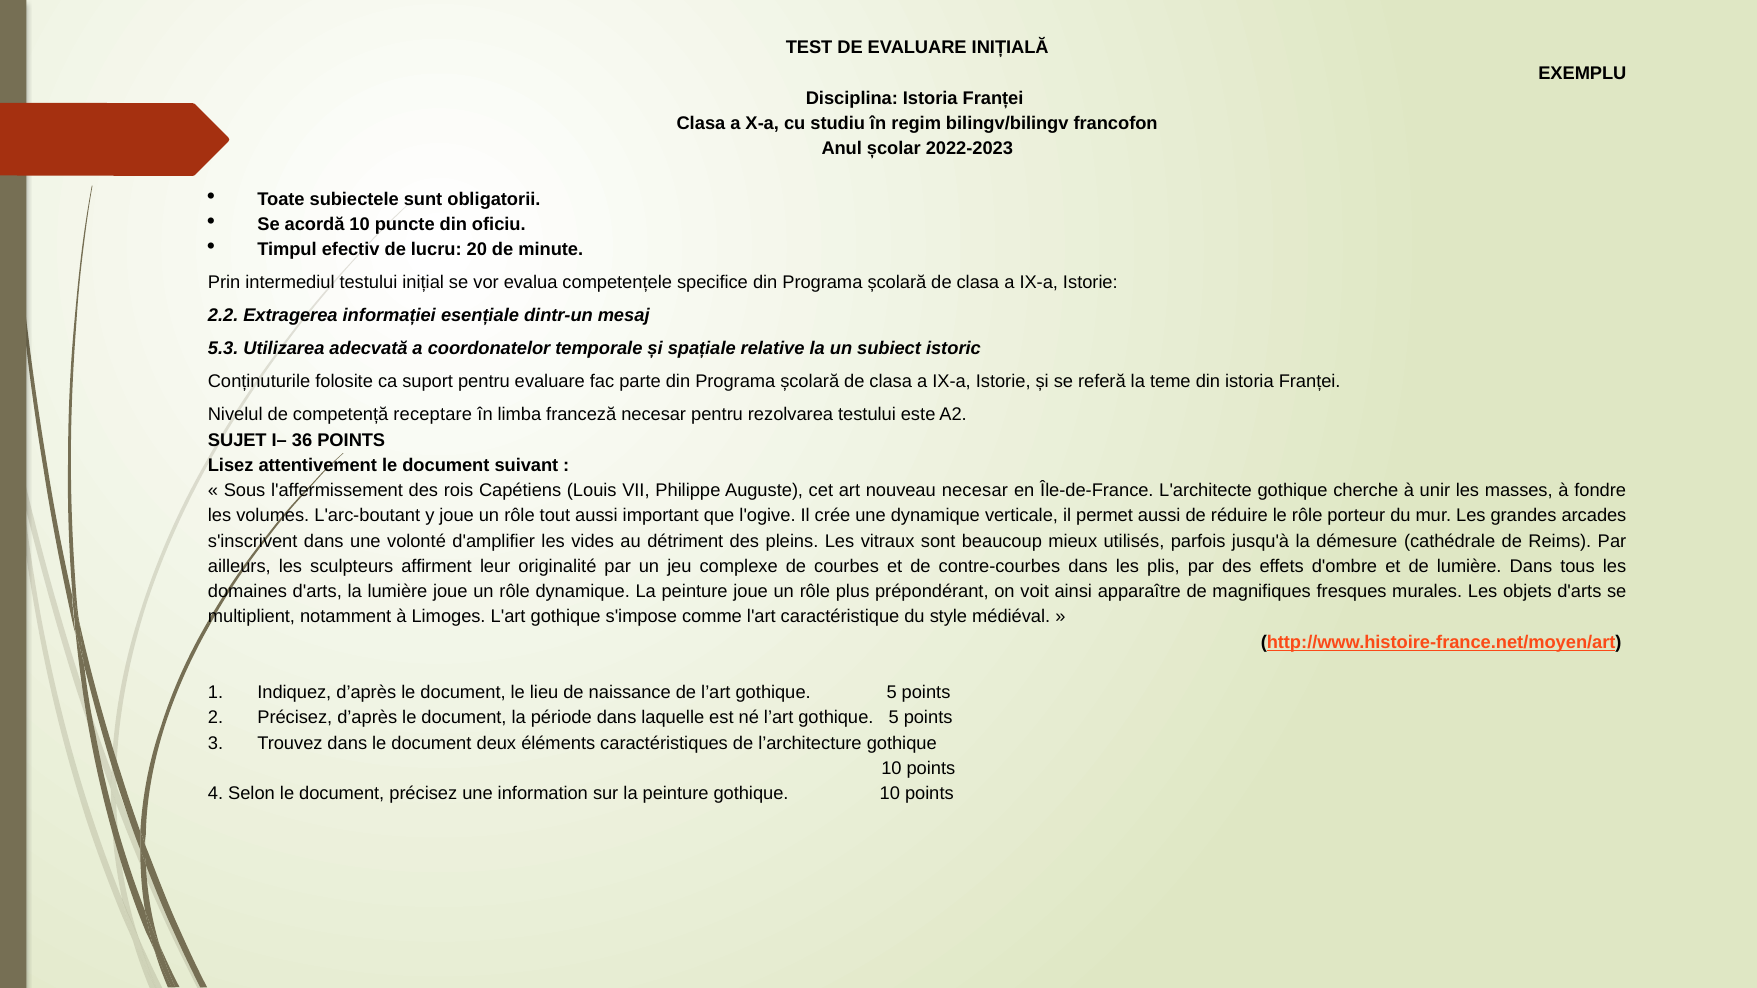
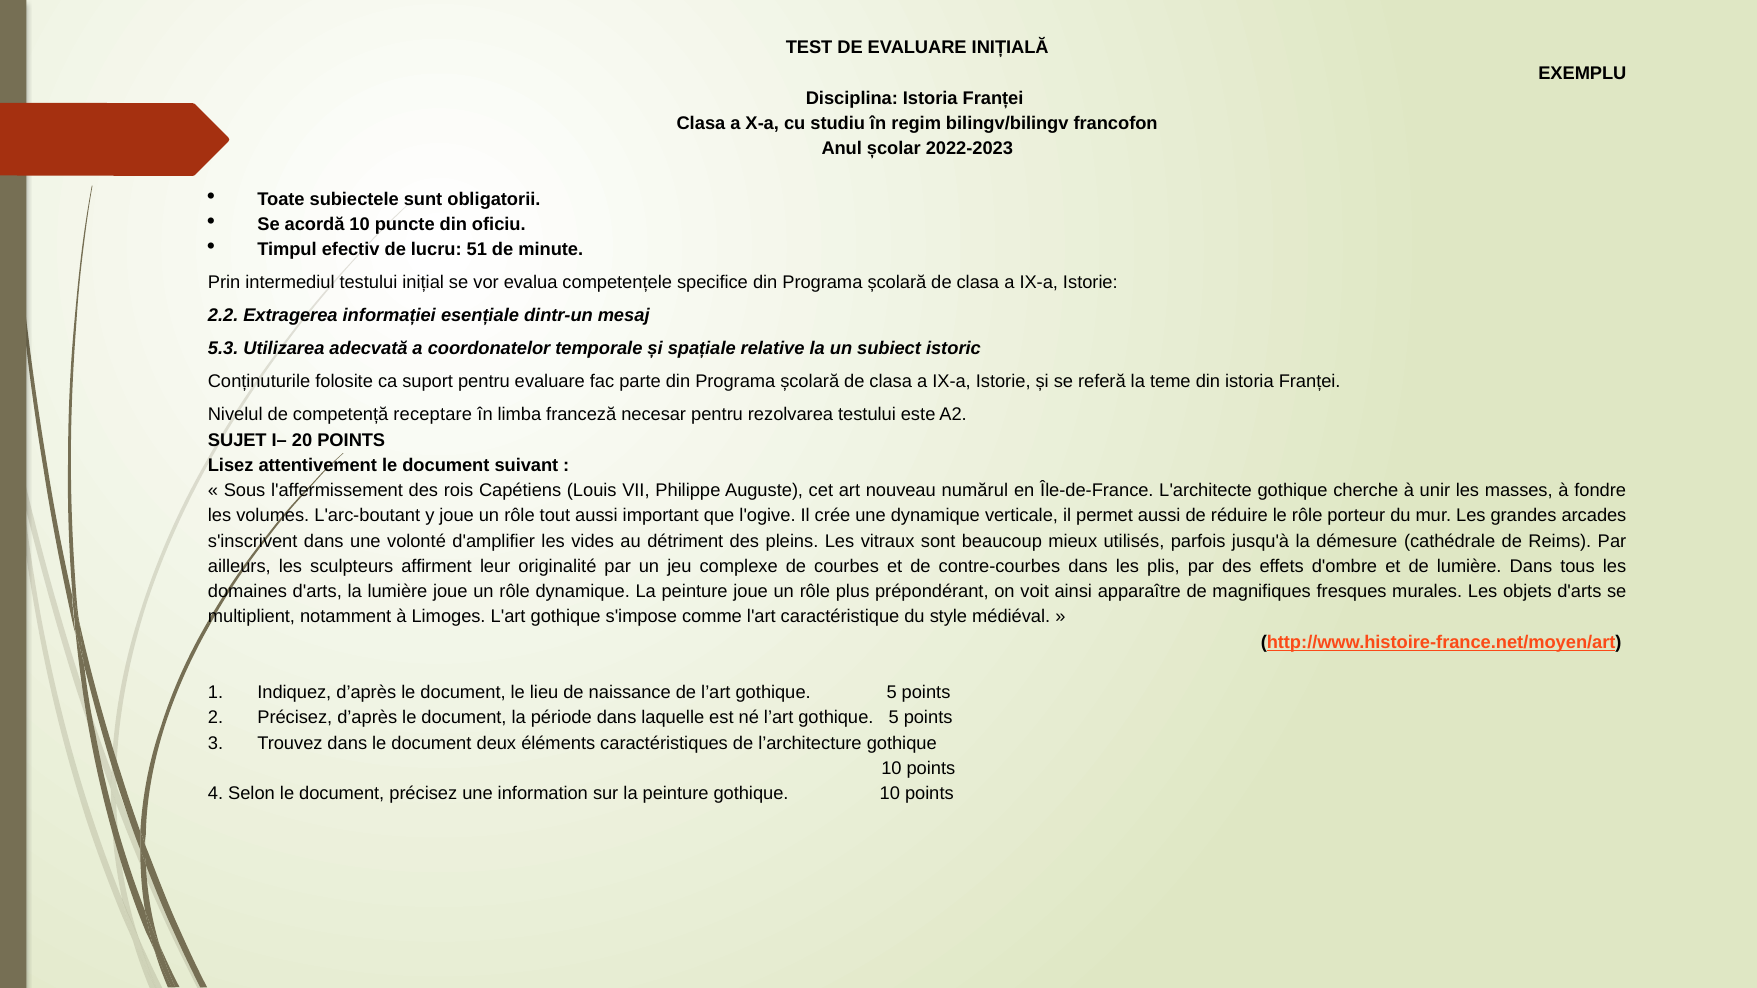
20: 20 -> 51 (477, 250)
36: 36 -> 20 (302, 440)
nouveau necesar: necesar -> numărul (975, 491)
